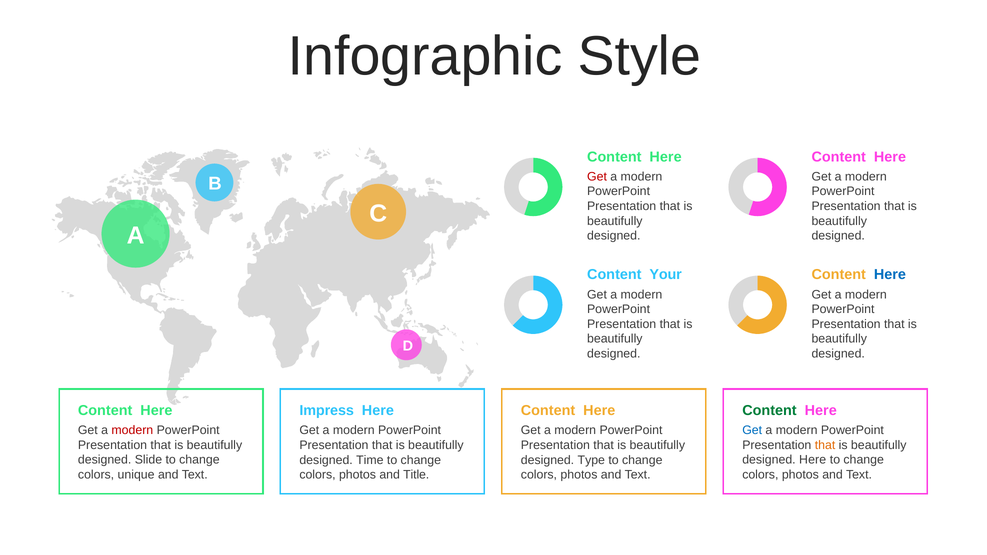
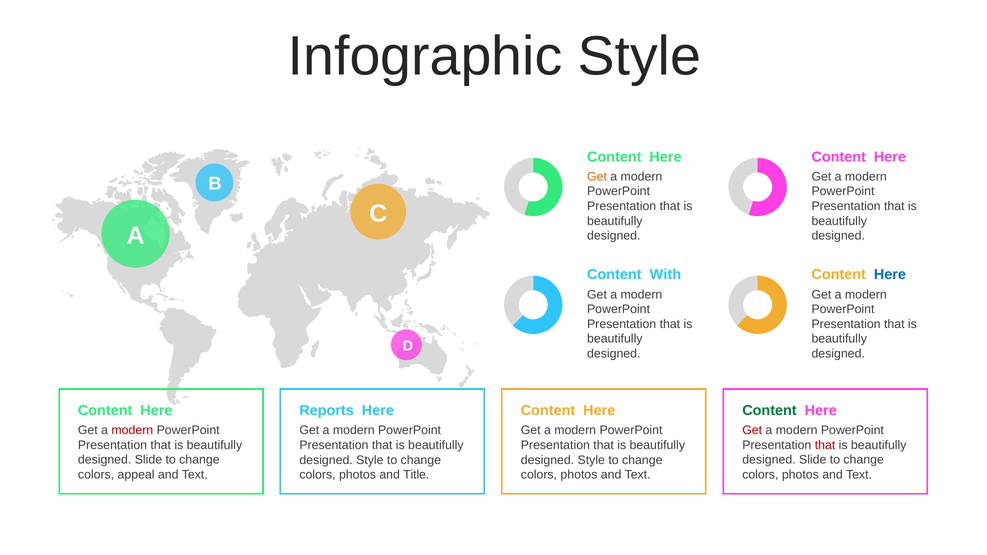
Get colour: red -> orange (597, 177)
Your: Your -> With (665, 275)
Impress: Impress -> Reports (327, 411)
Get colour: blue -> red (752, 430)
that colour: orange -> red (825, 445)
Time: Time -> Style (370, 460)
Type: Type -> Style (591, 460)
Here: Here -> Slide (813, 460)
unique: unique -> appeal (136, 475)
